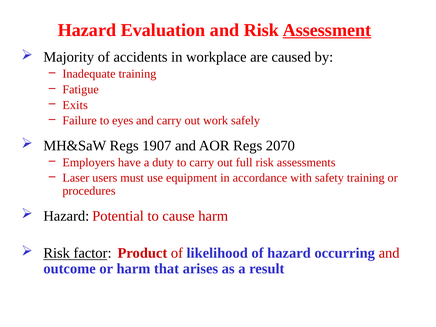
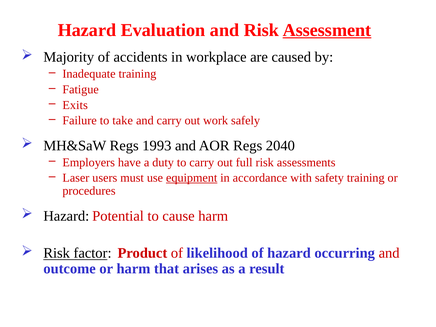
eyes: eyes -> take (123, 121)
1907: 1907 -> 1993 (157, 146)
2070: 2070 -> 2040 (280, 146)
equipment underline: none -> present (192, 178)
